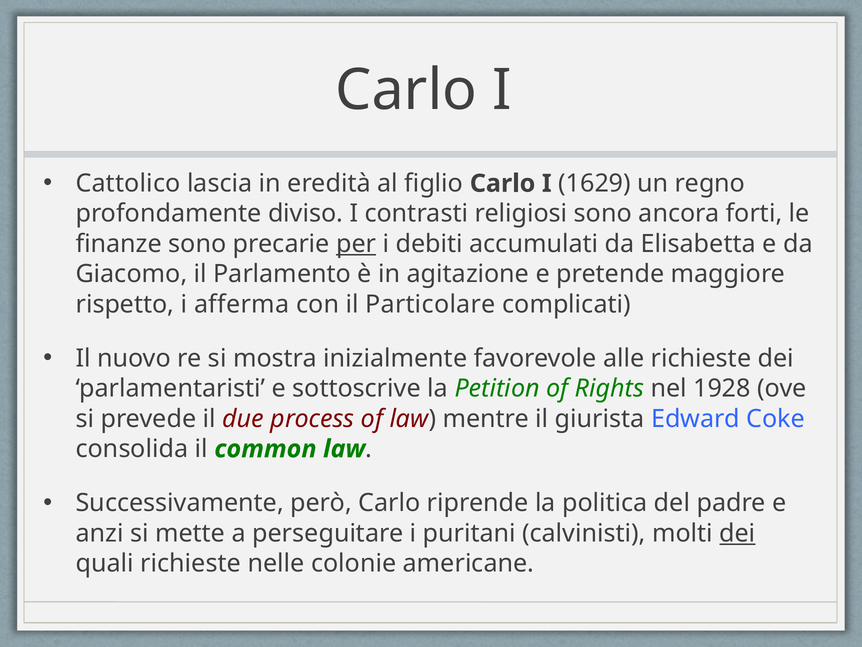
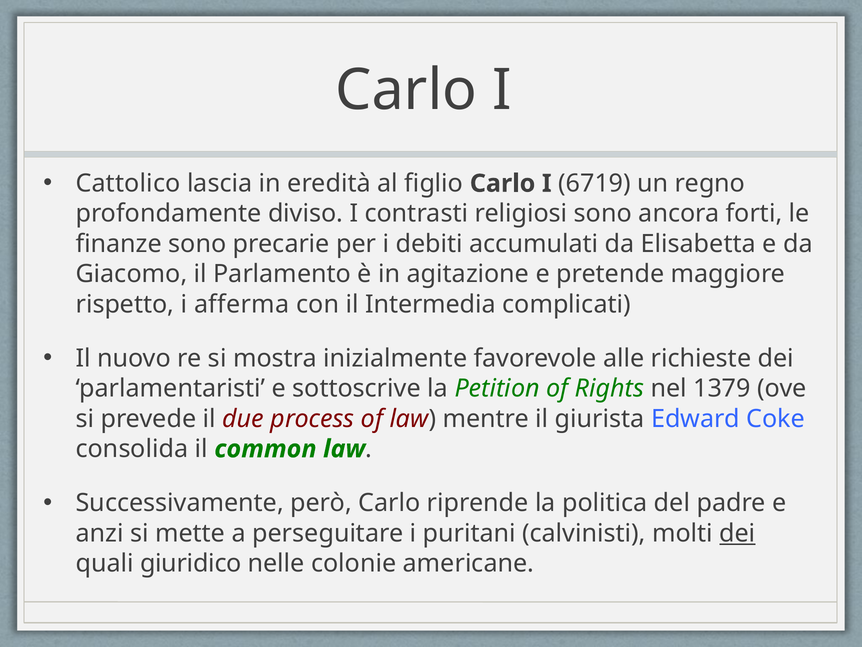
1629: 1629 -> 6719 (595, 183)
per underline: present -> none (356, 244)
Particolare: Particolare -> Intermedia (430, 304)
1928: 1928 -> 1379 (722, 388)
quali richieste: richieste -> giuridico (191, 563)
